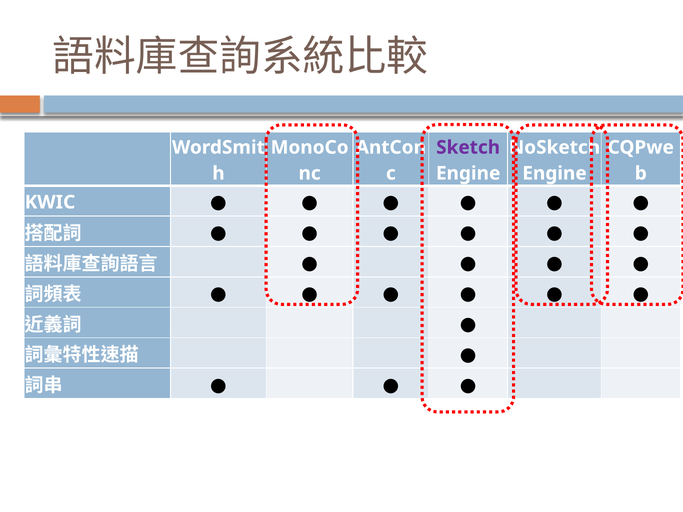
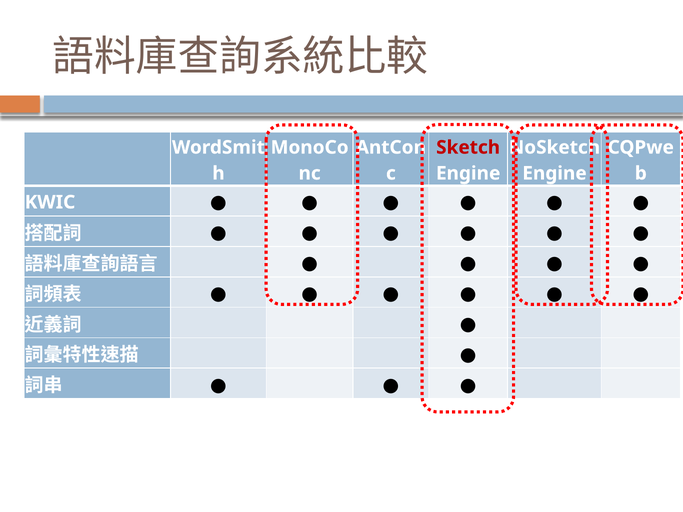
Sketch colour: purple -> red (468, 147)
